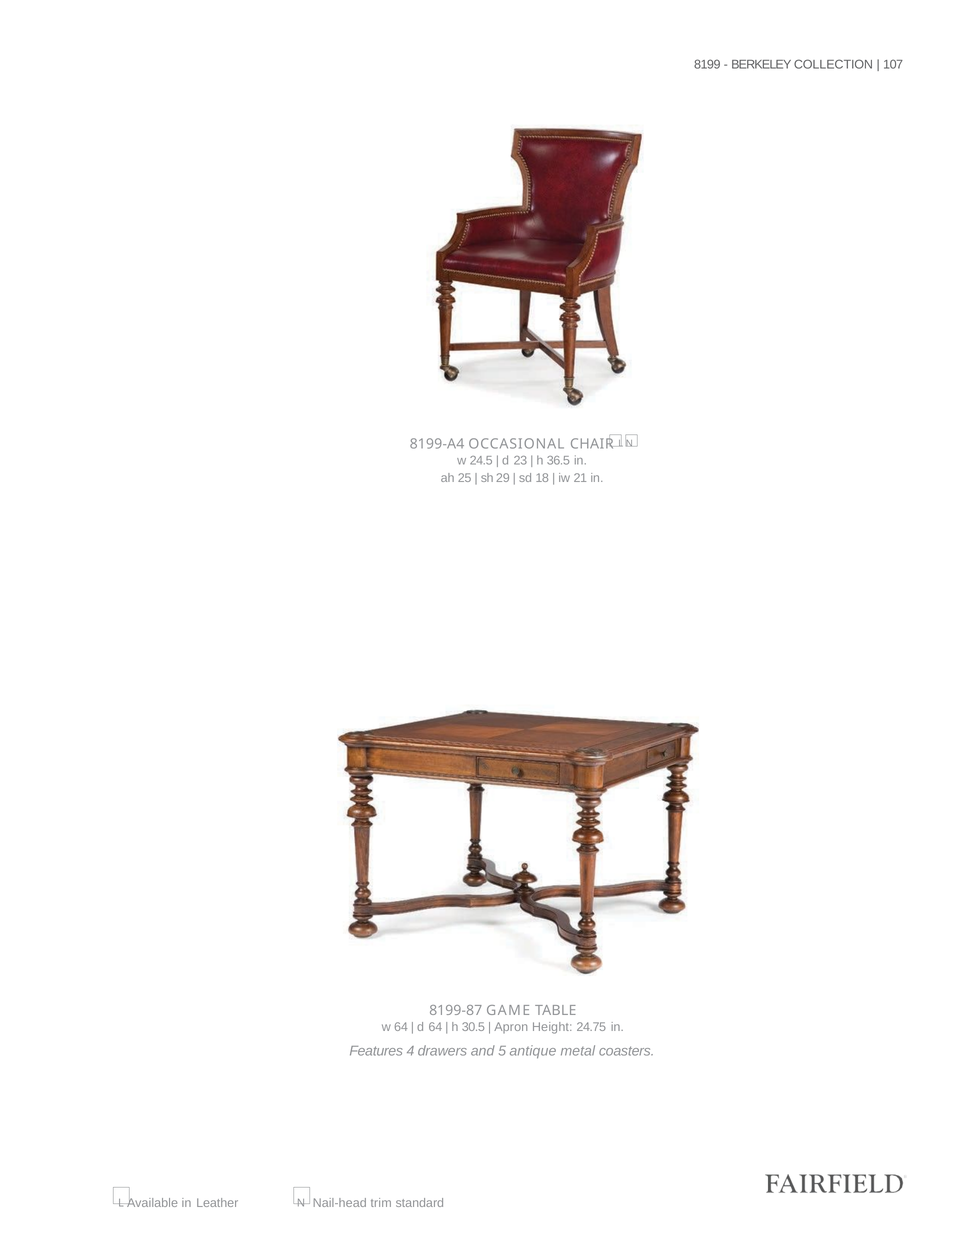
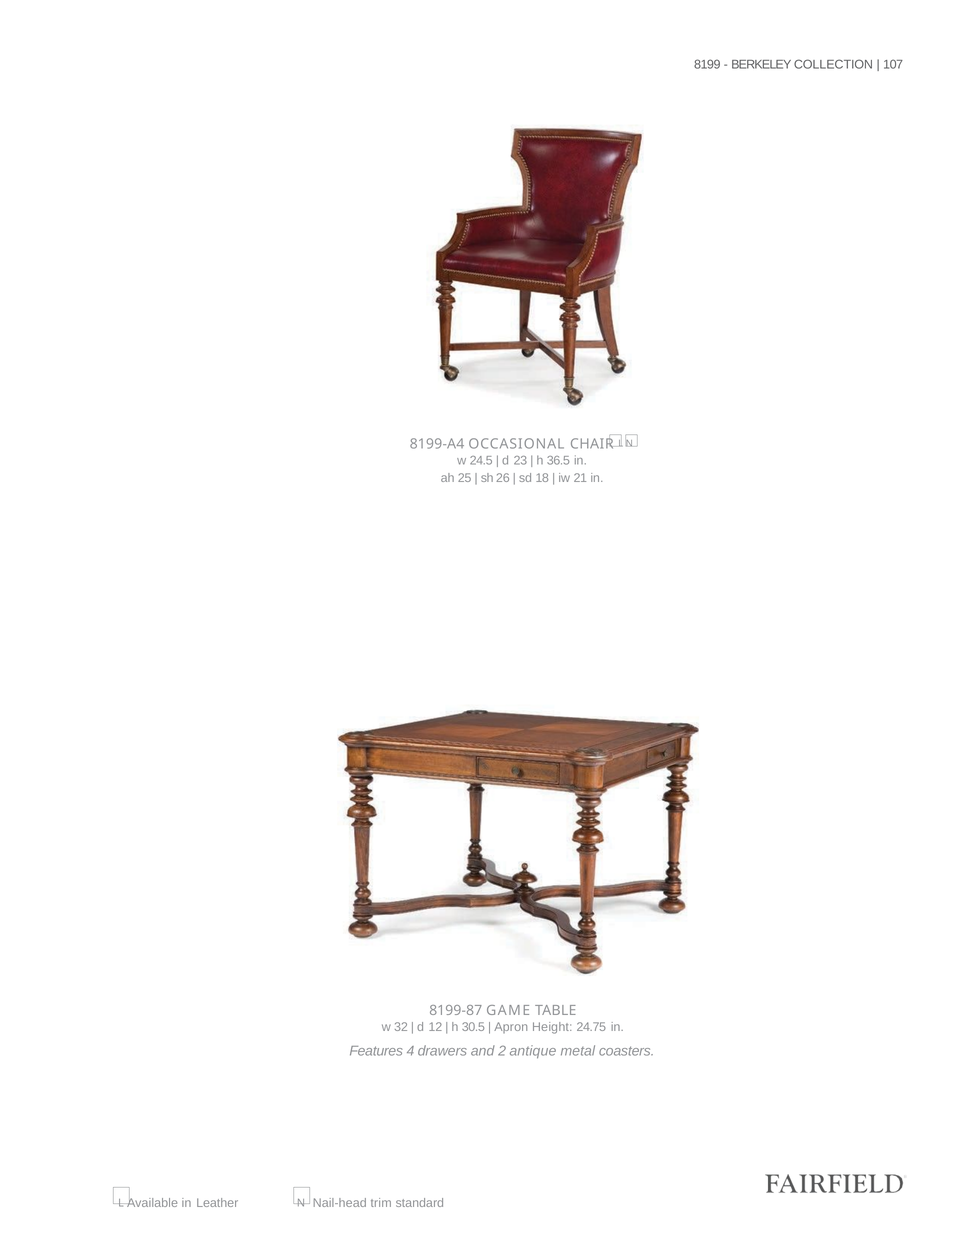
29: 29 -> 26 (503, 478)
w 64: 64 -> 32 (401, 1027)
d 64: 64 -> 12 (435, 1027)
5: 5 -> 2 (502, 1051)
